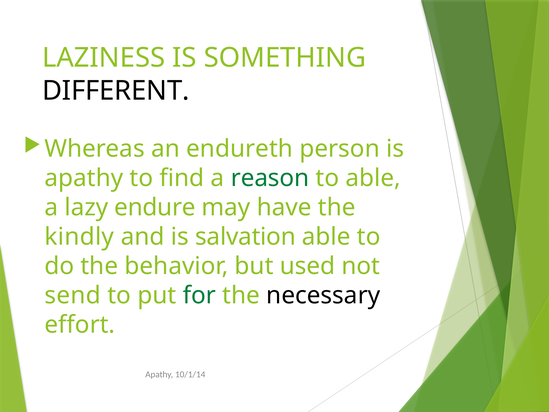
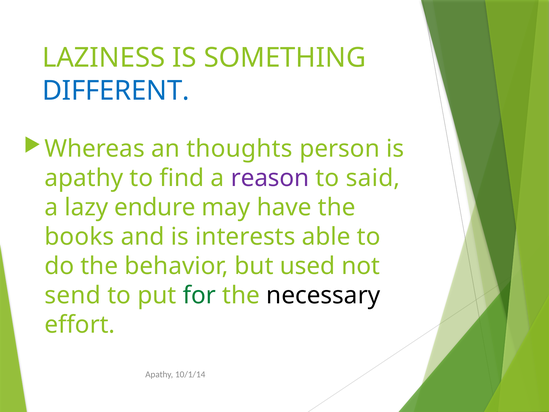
DIFFERENT colour: black -> blue (116, 91)
endureth: endureth -> thoughts (239, 149)
reason colour: green -> purple (270, 178)
to able: able -> said (373, 178)
kindly: kindly -> books (79, 237)
salvation: salvation -> interests (245, 237)
